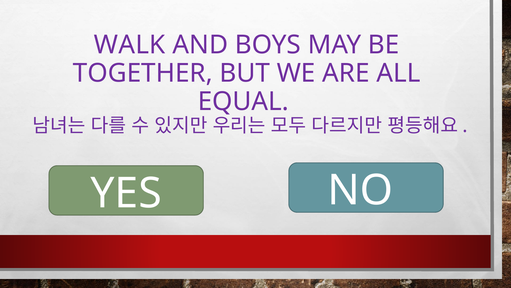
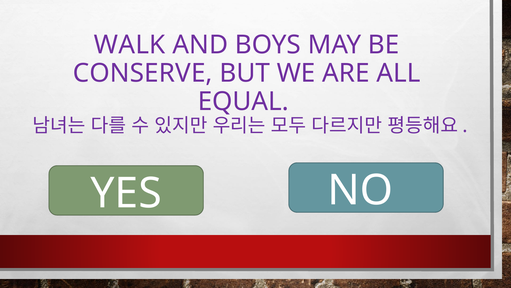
TOGETHER: TOGETHER -> CONSERVE (143, 73)
